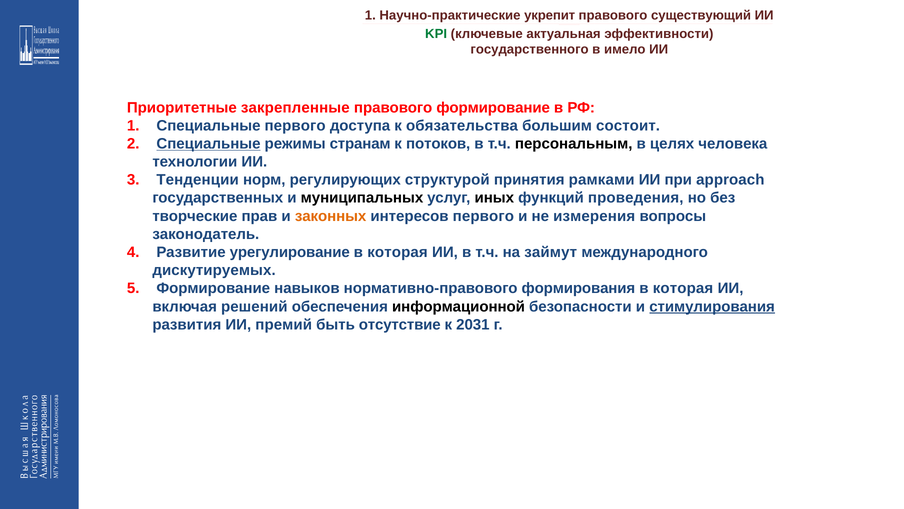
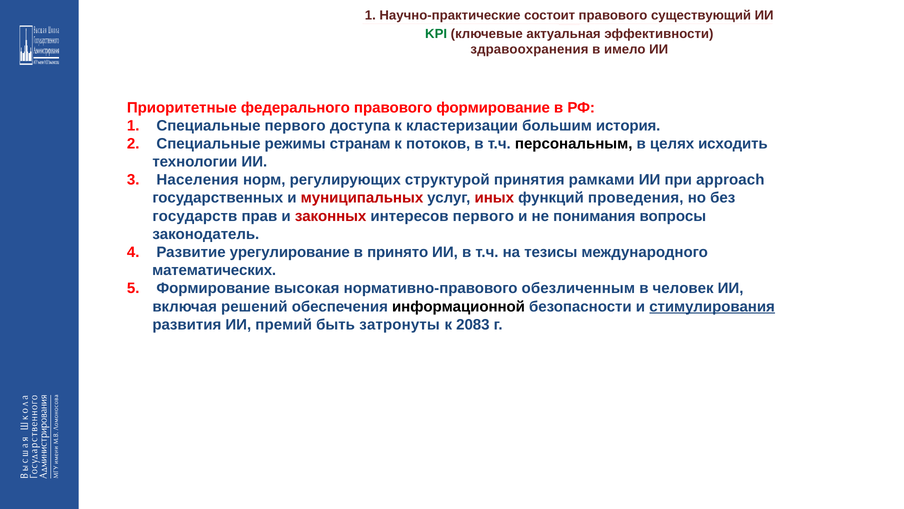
укрепит: укрепит -> состоит (550, 16)
государственного: государственного -> здравоохранения (529, 49)
закрепленные: закрепленные -> федерального (295, 107)
обязательства: обязательства -> кластеризации (462, 126)
состоит: состоит -> история (628, 126)
Специальные underline: present -> none (208, 144)
человека: человека -> исходить (733, 144)
Тенденции: Тенденции -> Населения (198, 180)
муниципальных colour: black -> red (362, 198)
иных colour: black -> red (494, 198)
творческие: творческие -> государств (195, 216)
законных colour: orange -> red (331, 216)
измерения: измерения -> понимания (594, 216)
которая: которая -> принято (398, 252)
займут: займут -> тезисы (551, 252)
дискутируемых: дискутируемых -> математических (214, 270)
навыков: навыков -> высокая (307, 288)
формирования: формирования -> обезличенным (578, 288)
которая: которая -> человек (683, 288)
отсутствие: отсутствие -> затронуты (400, 324)
2031: 2031 -> 2083 (473, 324)
